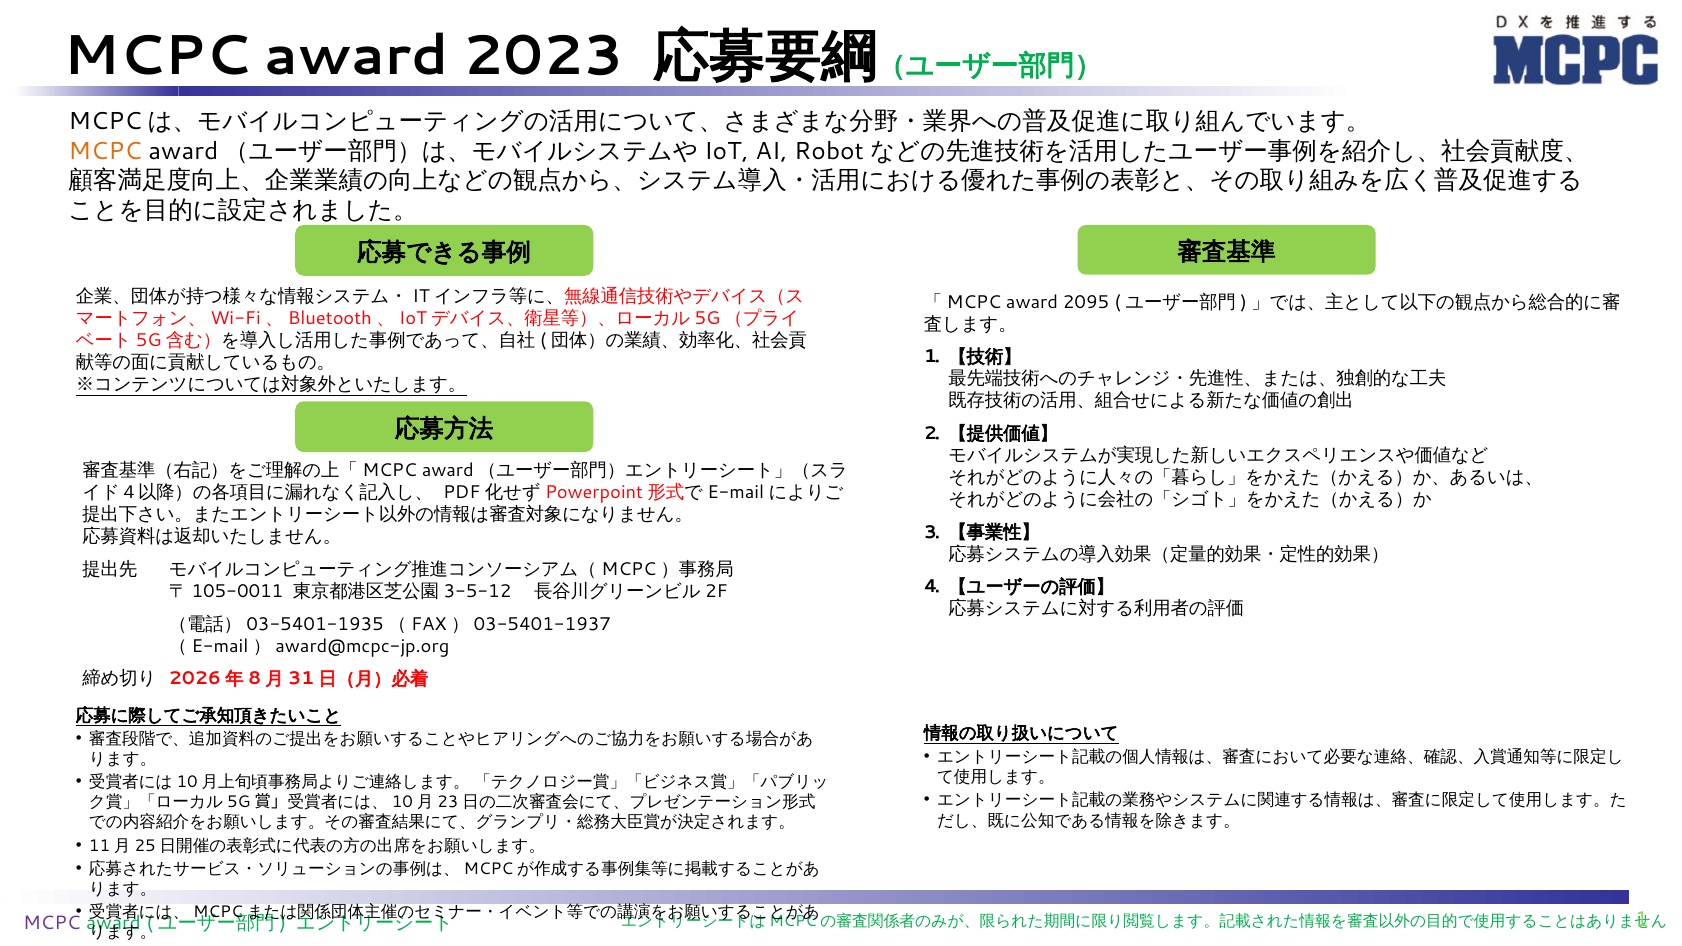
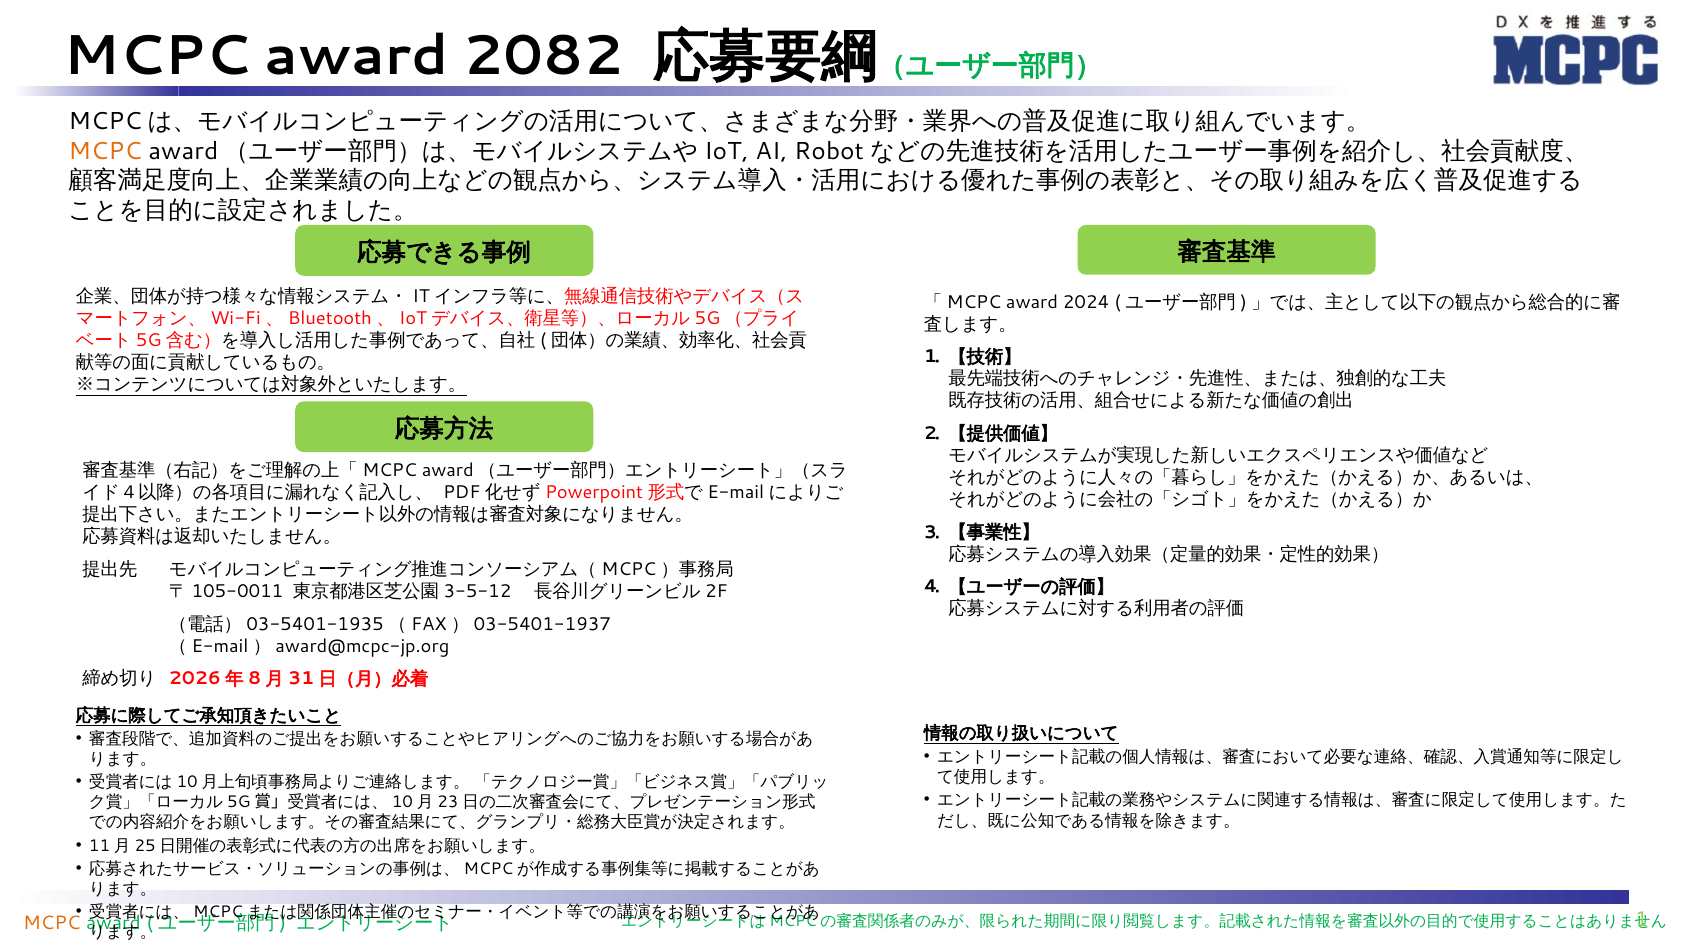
2023: 2023 -> 2082 (544, 56)
2095: 2095 -> 2024 (1086, 302)
MCPC colour: purple -> orange (52, 923)
